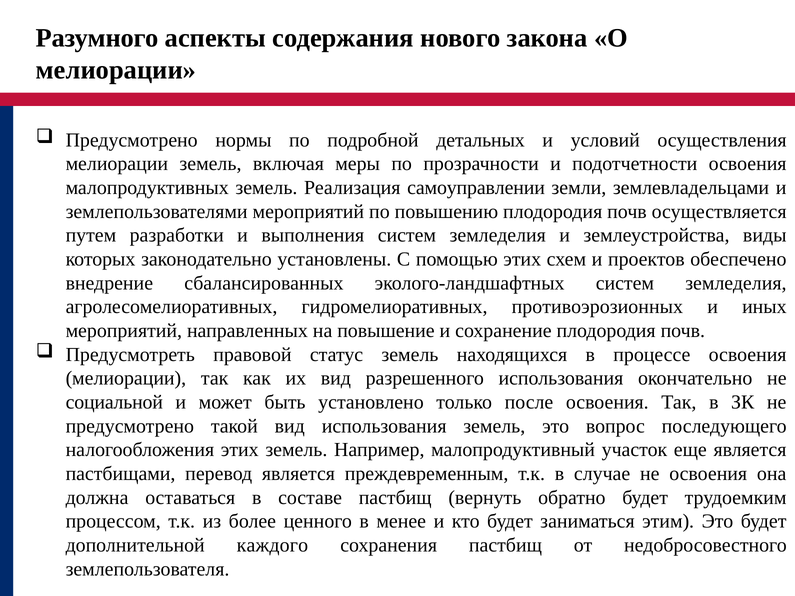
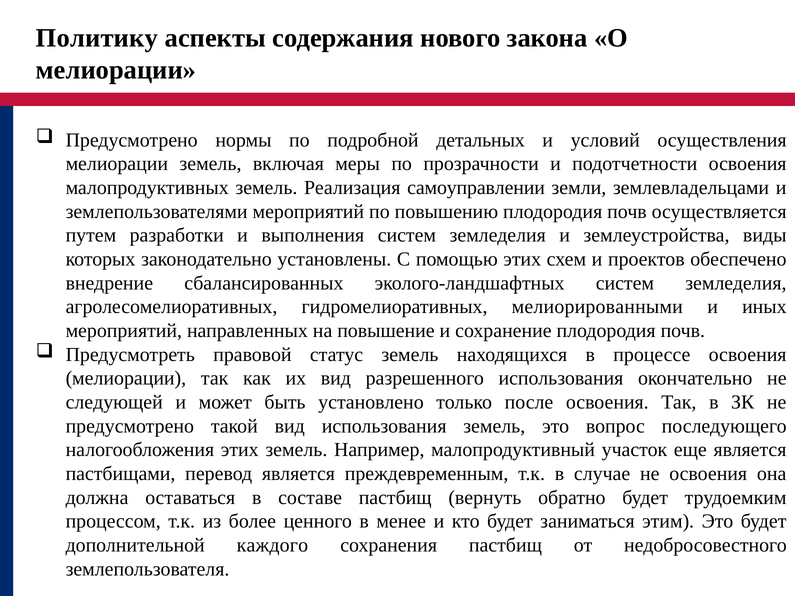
Разумного: Разумного -> Политику (97, 38)
противоэрозионных: противоэрозионных -> мелиорированными (597, 307)
социальной: социальной -> следующей (114, 402)
